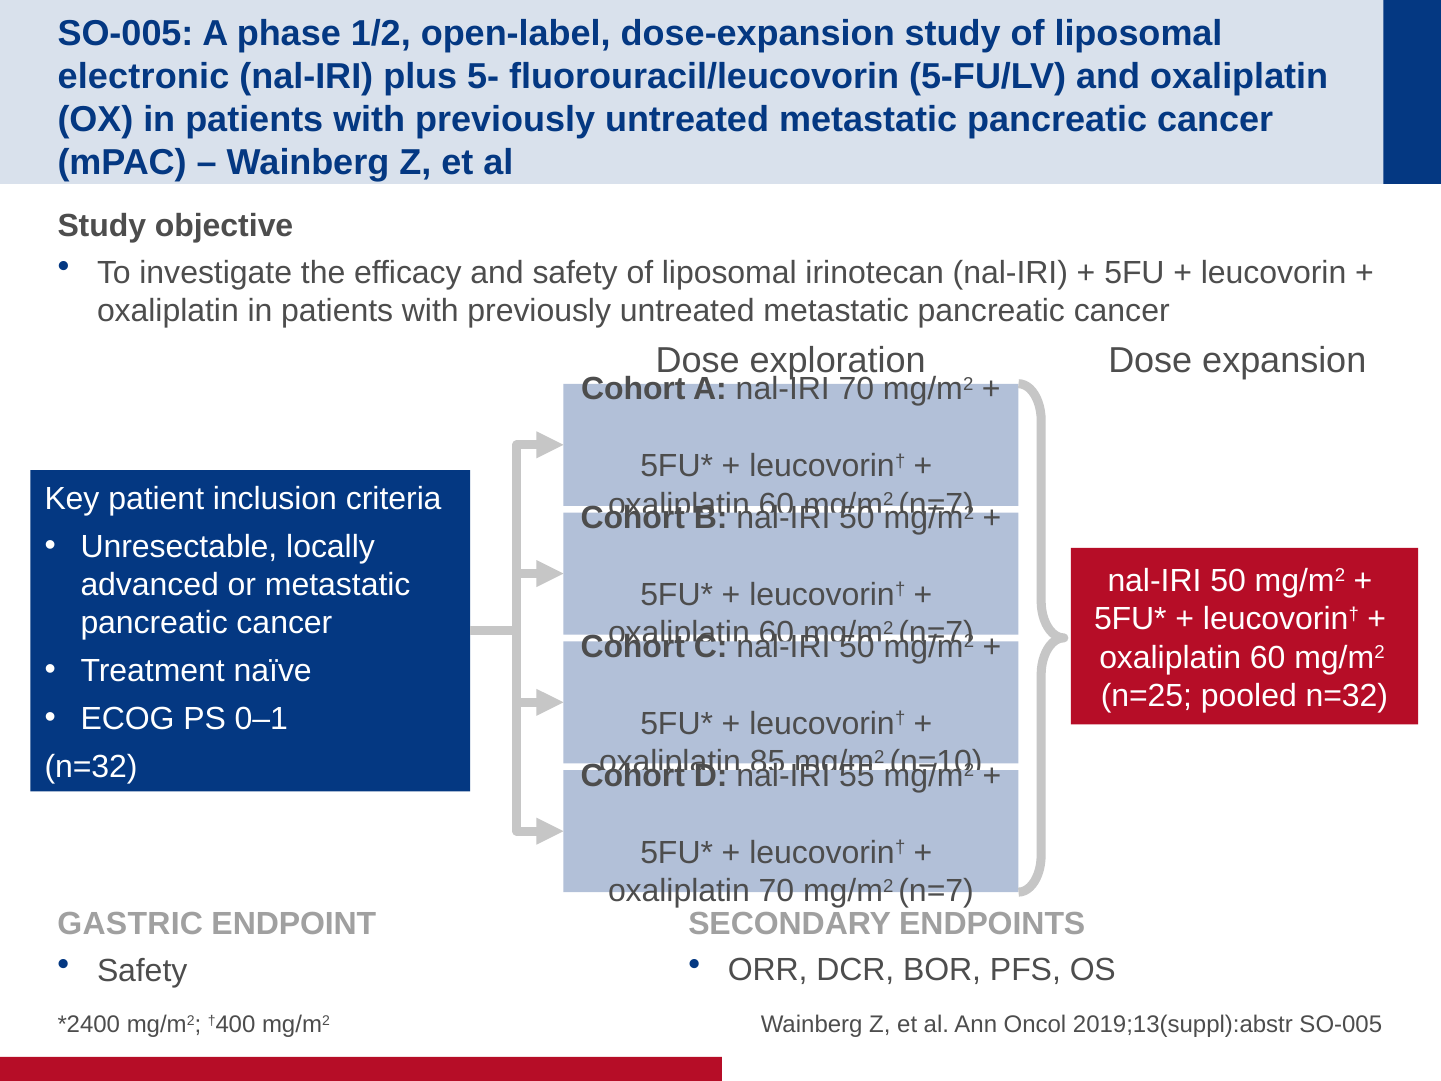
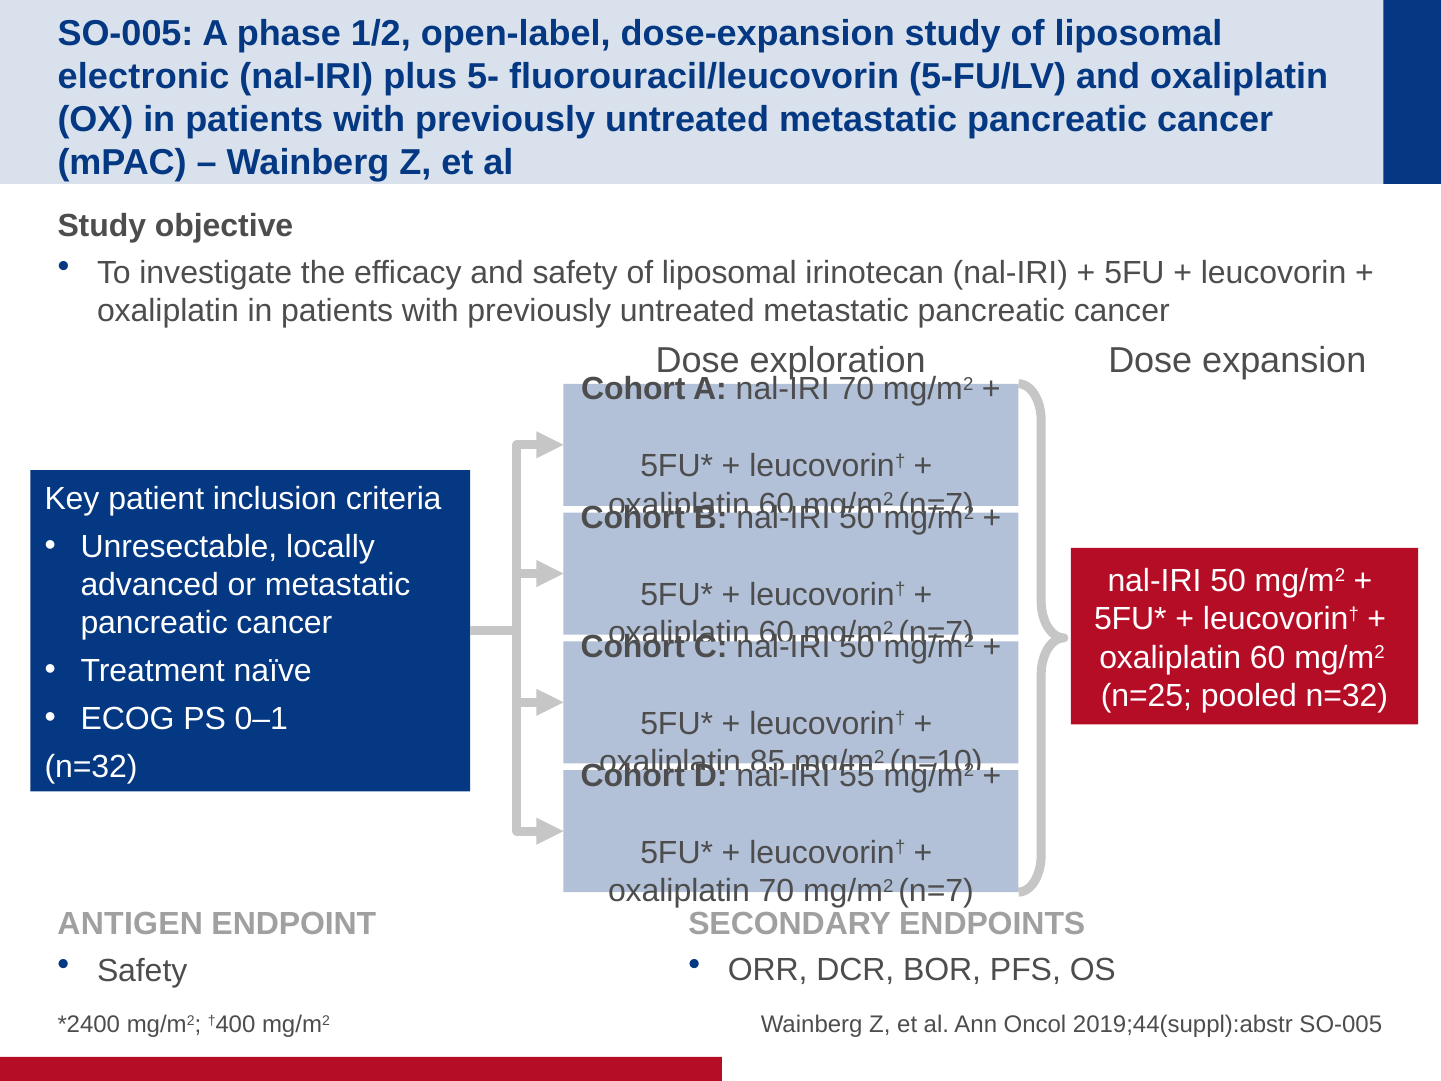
GASTRIC: GASTRIC -> ANTIGEN (130, 924)
2019;13(suppl):abstr: 2019;13(suppl):abstr -> 2019;44(suppl):abstr (1183, 1025)
